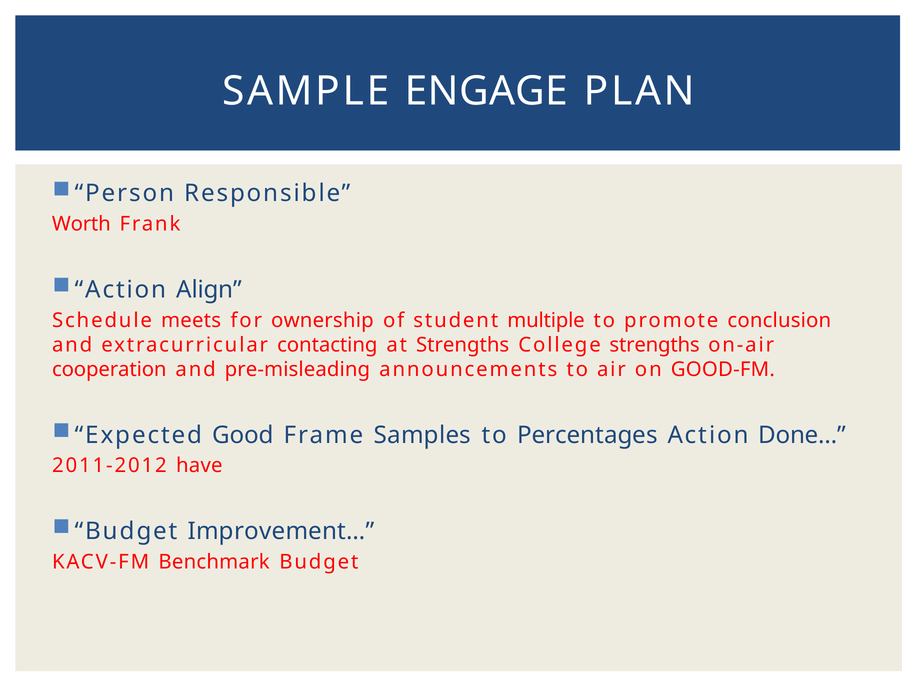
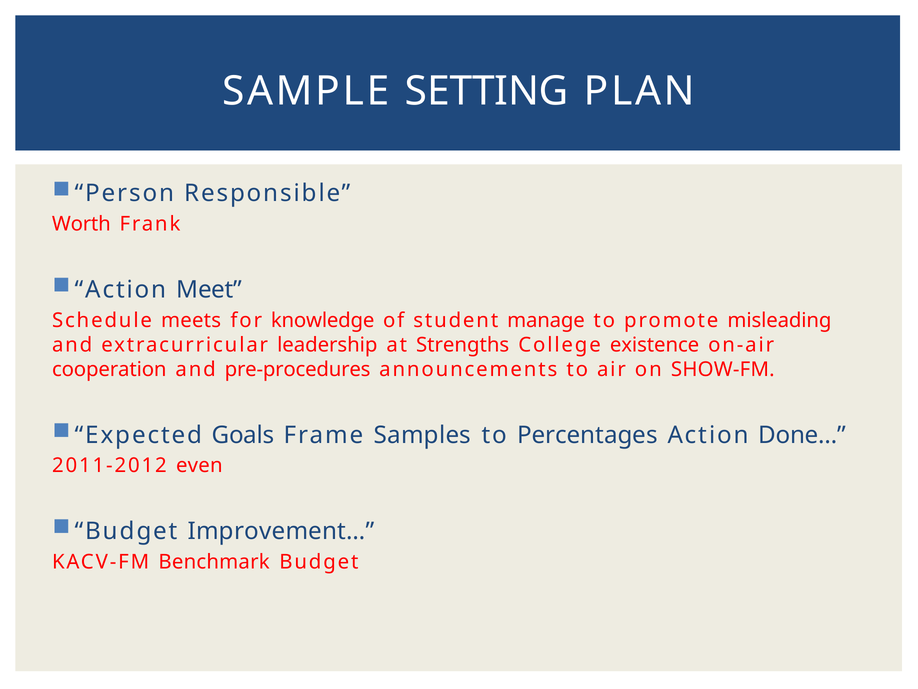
ENGAGE: ENGAGE -> SETTING (487, 91)
Align: Align -> Meet (209, 290)
ownership: ownership -> knowledge (323, 320)
multiple: multiple -> manage (546, 320)
conclusion: conclusion -> misleading (779, 320)
contacting: contacting -> leadership (327, 345)
College strengths: strengths -> existence (655, 345)
pre-misleading: pre-misleading -> pre-procedures (298, 369)
GOOD-FM: GOOD-FM -> SHOW-FM (723, 369)
Good: Good -> Goals (243, 435)
have: have -> even (199, 465)
